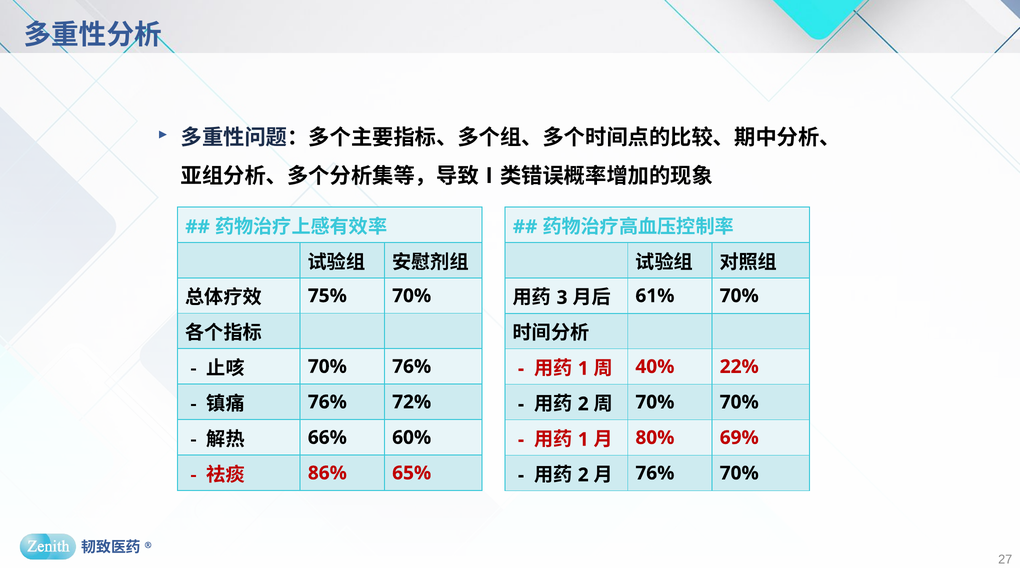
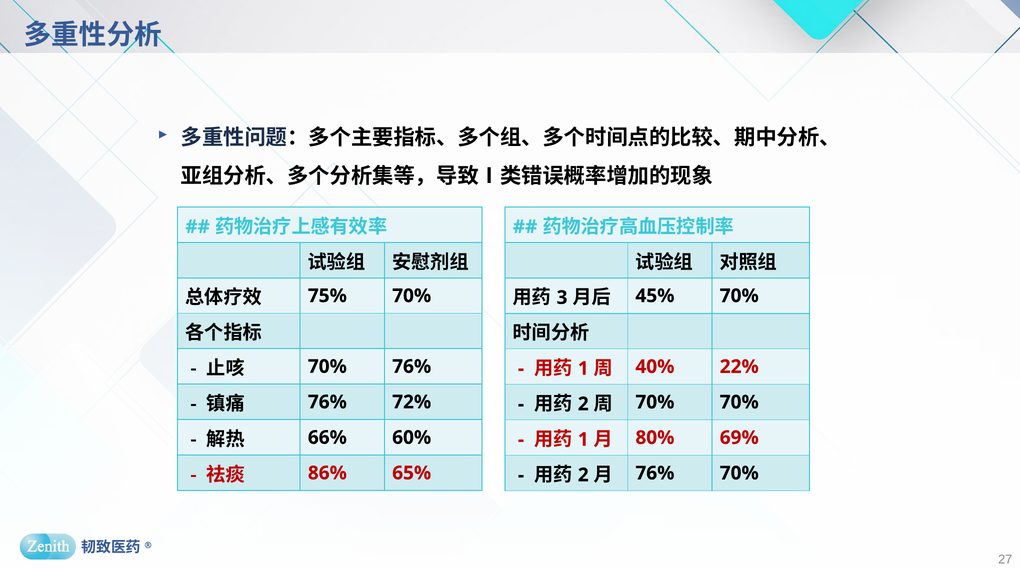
61%: 61% -> 45% (655, 296)
